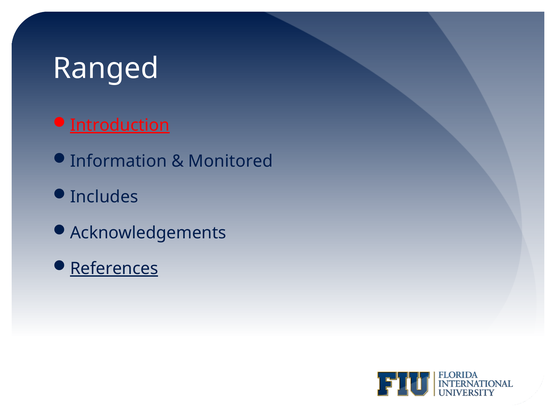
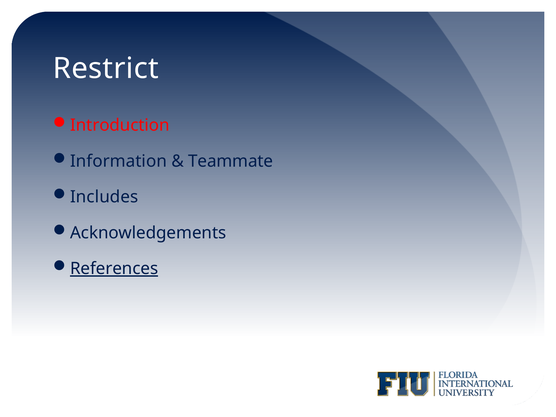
Ranged: Ranged -> Restrict (106, 68)
Introduction underline: present -> none (120, 125)
Monitored: Monitored -> Teammate (231, 161)
